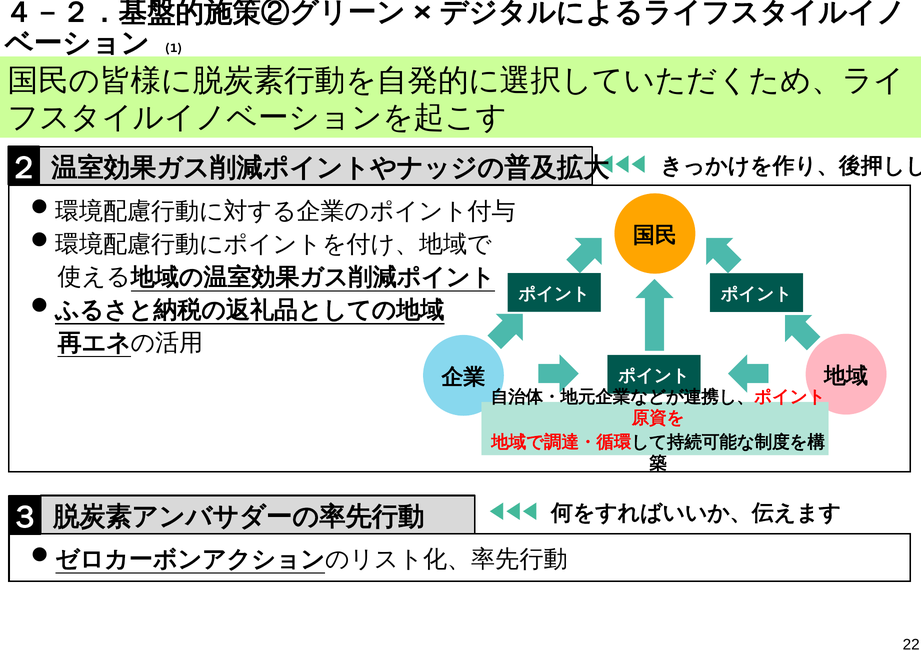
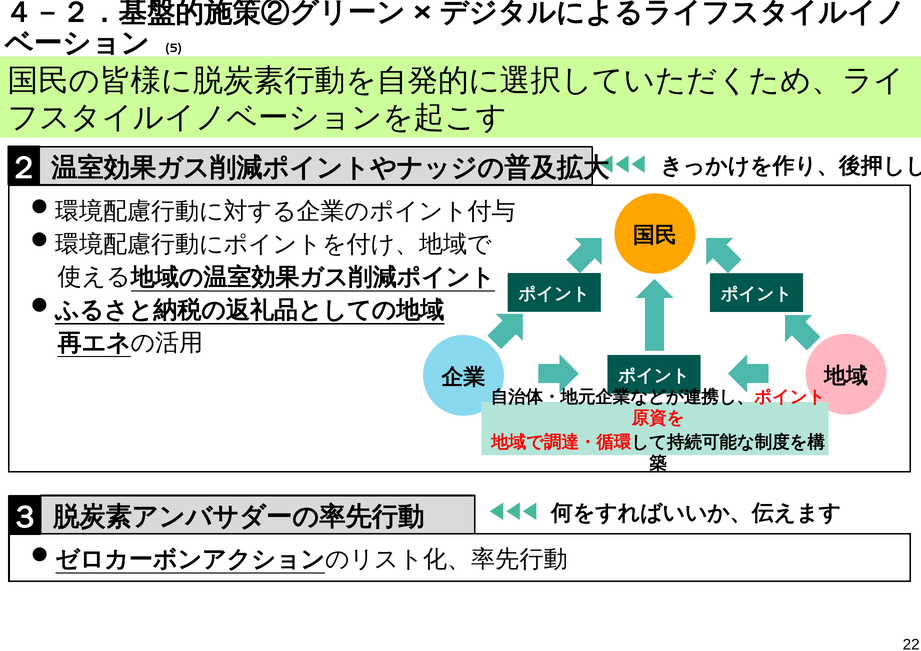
1: 1 -> 5 (174, 48)
